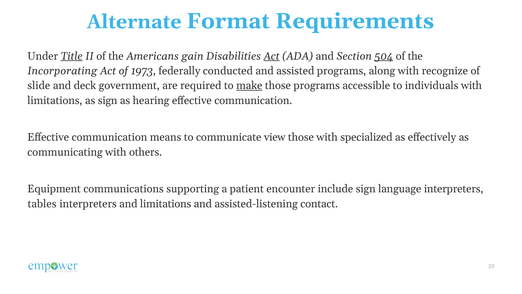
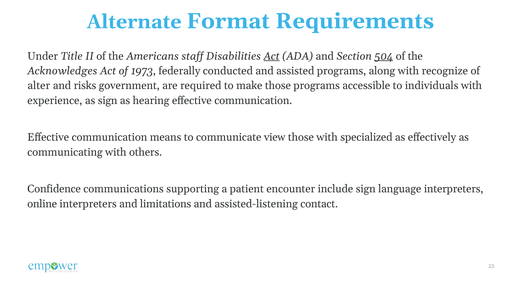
Title underline: present -> none (72, 56)
gain: gain -> staff (192, 56)
Incorporating: Incorporating -> Acknowledges (62, 71)
slide: slide -> alter (39, 86)
deck: deck -> risks (85, 86)
make underline: present -> none (249, 86)
limitations: limitations -> experience (55, 100)
Equipment: Equipment -> Confidence (54, 189)
tables: tables -> online (42, 204)
